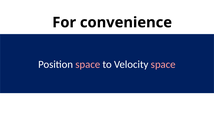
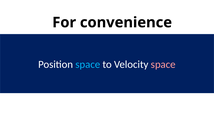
space colour: pink -> light blue (88, 65)
